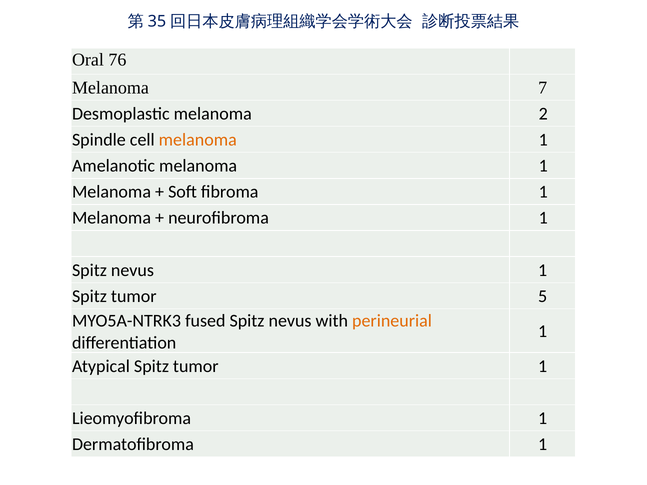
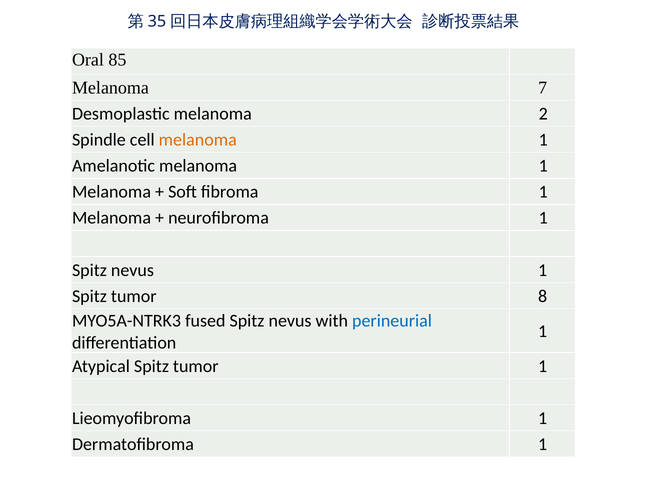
76: 76 -> 85 (117, 60)
5: 5 -> 8 (543, 296)
perineurial colour: orange -> blue (392, 321)
